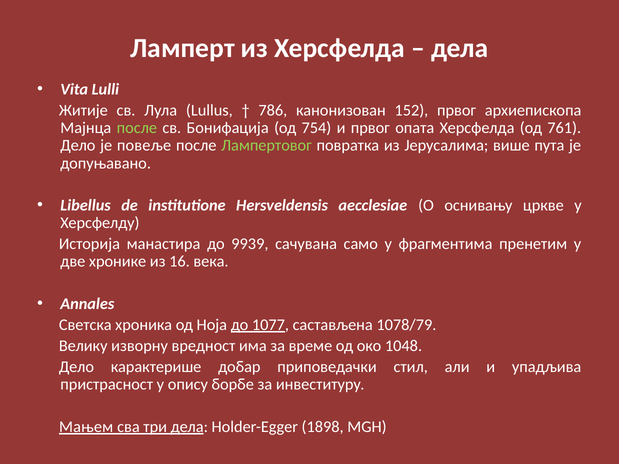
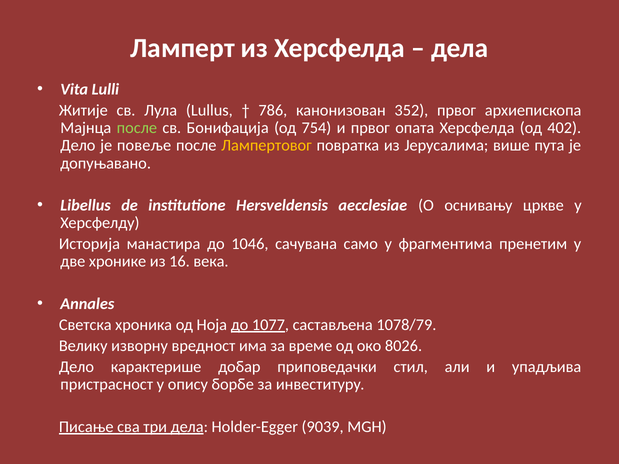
152: 152 -> 352 (411, 110)
761: 761 -> 402 (564, 128)
Лампертовог colour: light green -> yellow (267, 146)
9939: 9939 -> 1046 (250, 244)
1048: 1048 -> 8026 (404, 346)
Мањем: Мањем -> Писање (86, 427)
1898: 1898 -> 9039 (323, 427)
